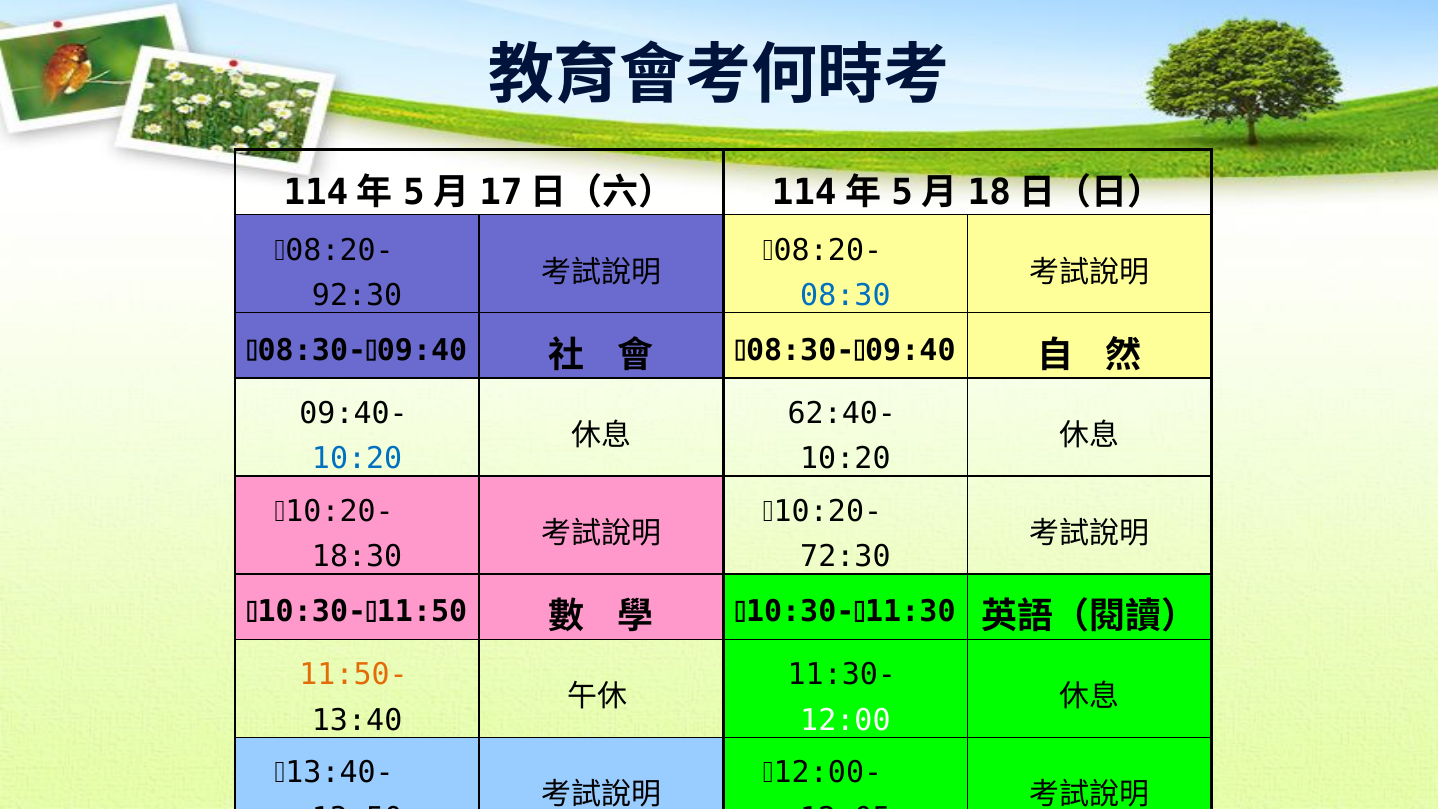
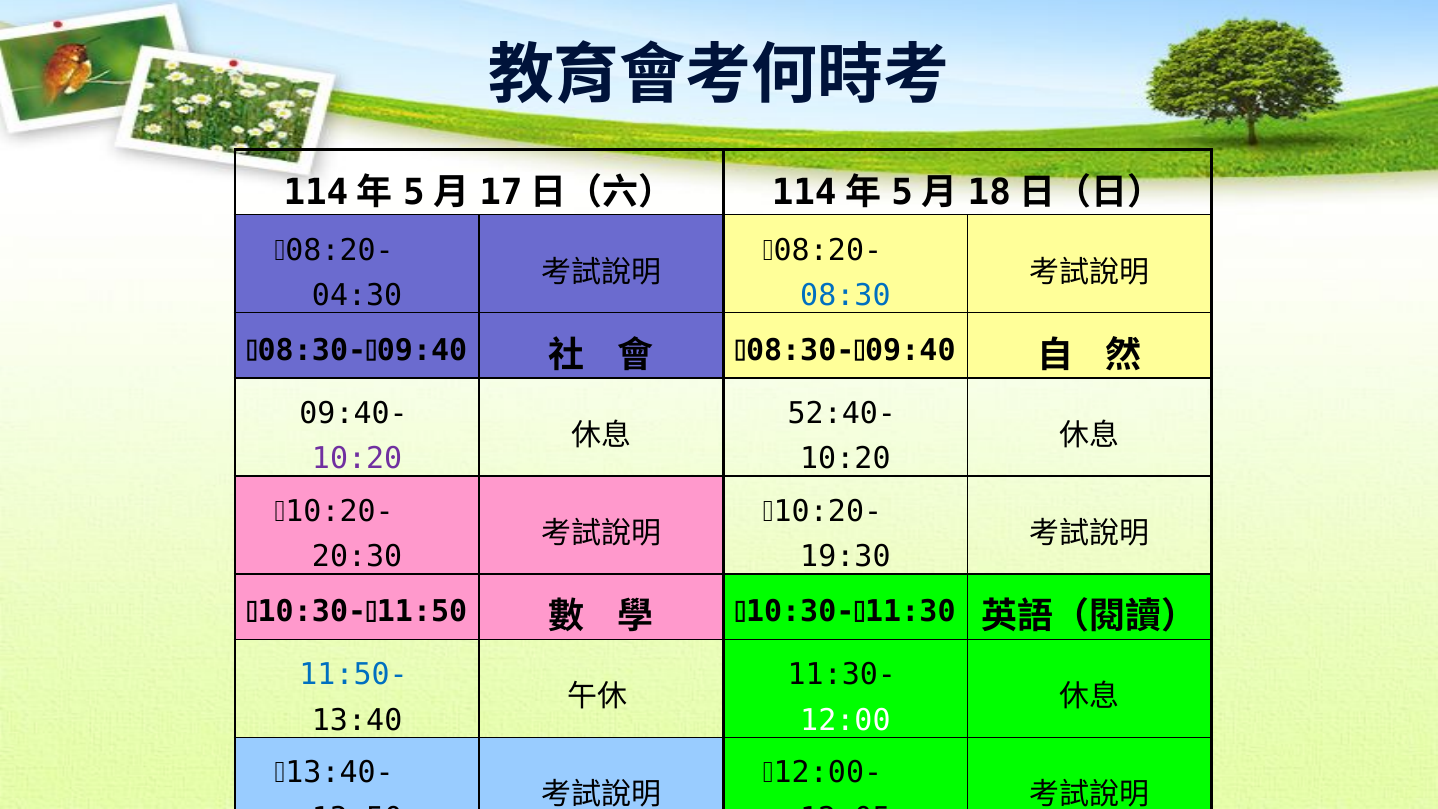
92:30: 92:30 -> 04:30 (357, 296)
62:40-: 62:40- -> 52:40- (842, 414)
10:20 colour: blue -> purple (357, 459)
18:30: 18:30 -> 20:30 (357, 557)
72:30: 72:30 -> 19:30 (845, 557)
11:50- colour: orange -> blue (354, 675)
